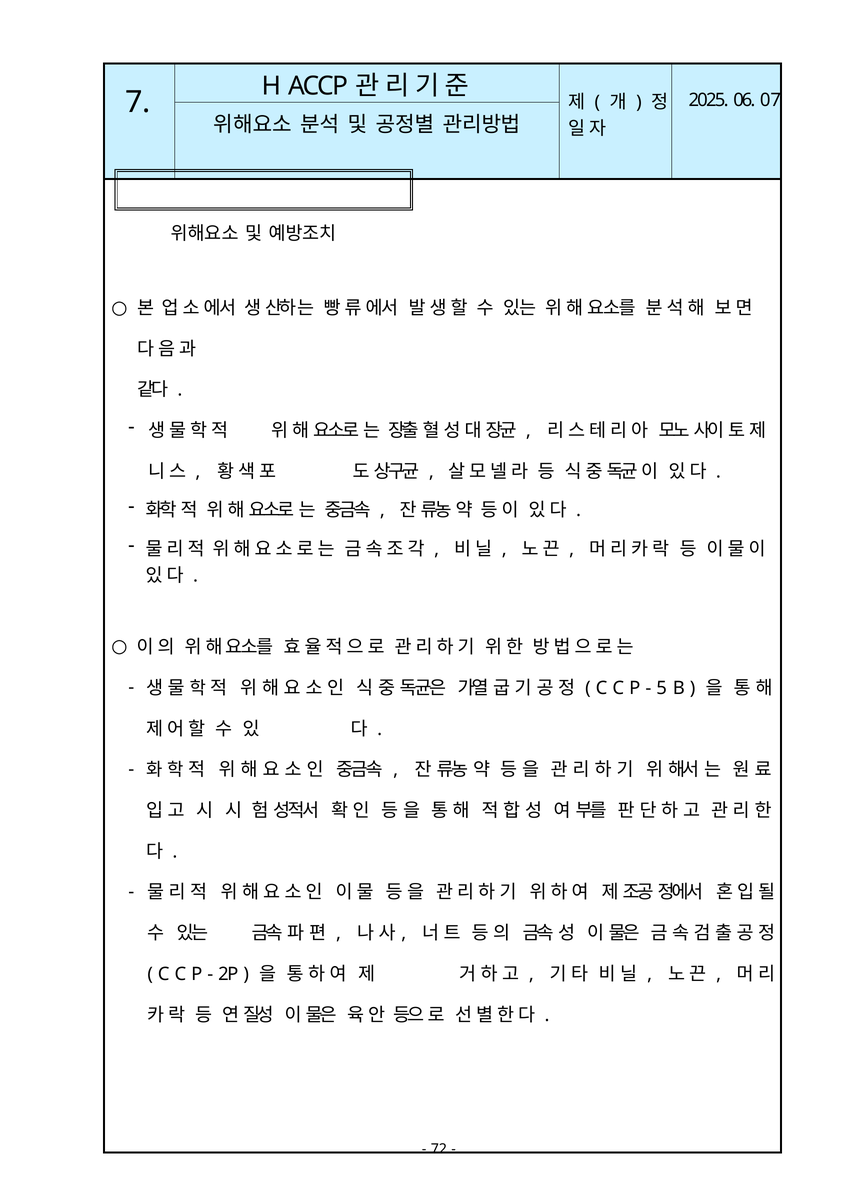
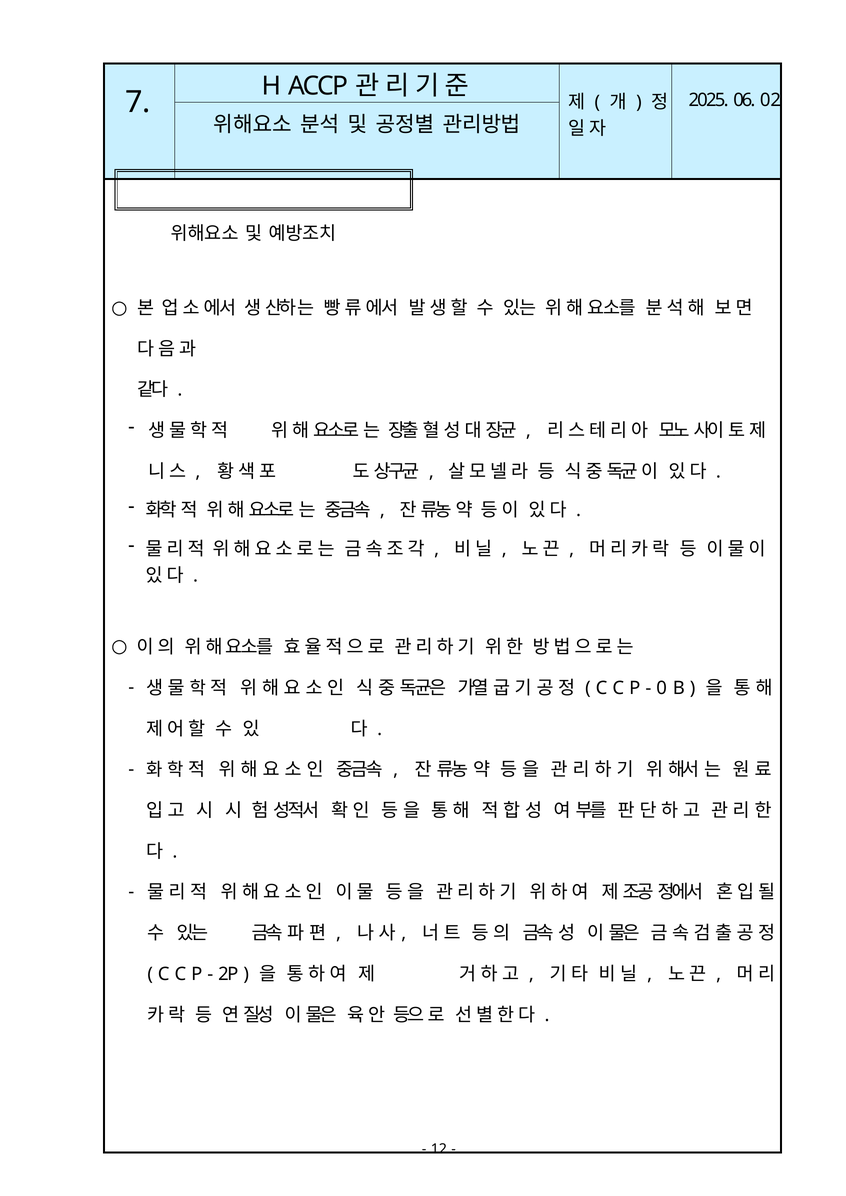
07: 07 -> 02 (770, 100)
5: 5 -> 0 (662, 688)
72: 72 -> 12 (439, 1149)
